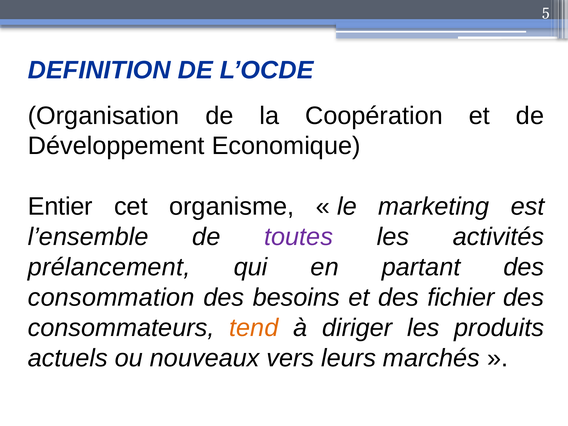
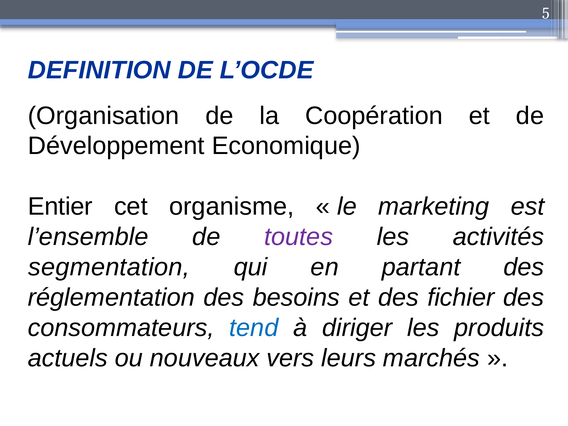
prélancement: prélancement -> segmentation (109, 267)
consommation: consommation -> réglementation (111, 297)
tend colour: orange -> blue (254, 328)
